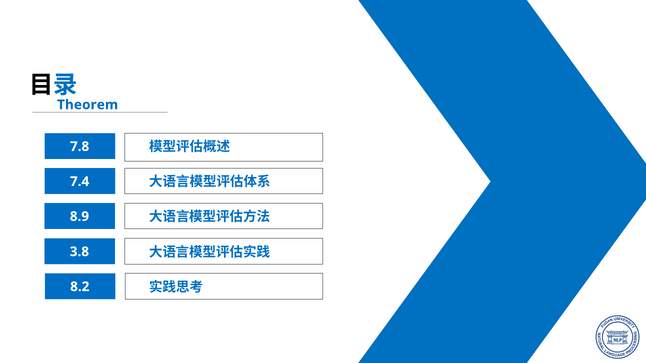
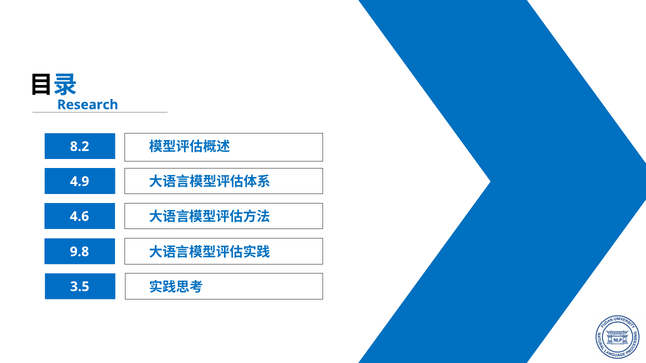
Theorem: Theorem -> Research (88, 105)
7.8: 7.8 -> 8.2 (80, 147)
7.4: 7.4 -> 4.9 (80, 182)
8.9: 8.9 -> 4.6 (79, 217)
3.8: 3.8 -> 9.8 (79, 252)
8.2: 8.2 -> 3.5 (80, 287)
